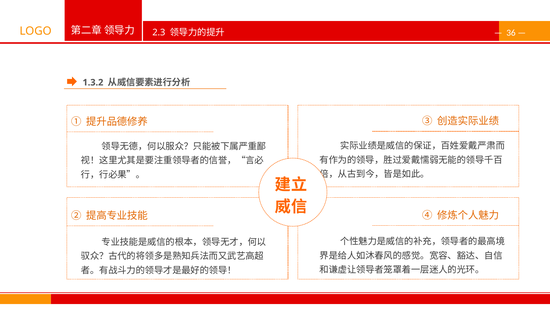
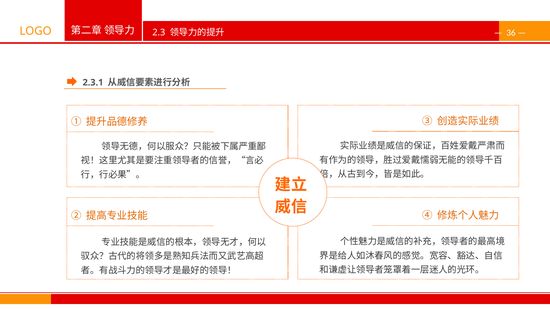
1.3.2: 1.3.2 -> 2.3.1 (93, 83)
